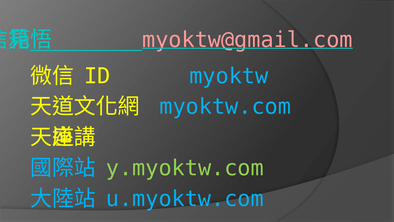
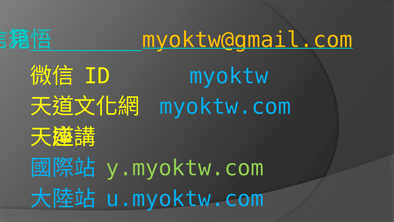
myoktw@gmail.com colour: pink -> yellow (247, 40)
